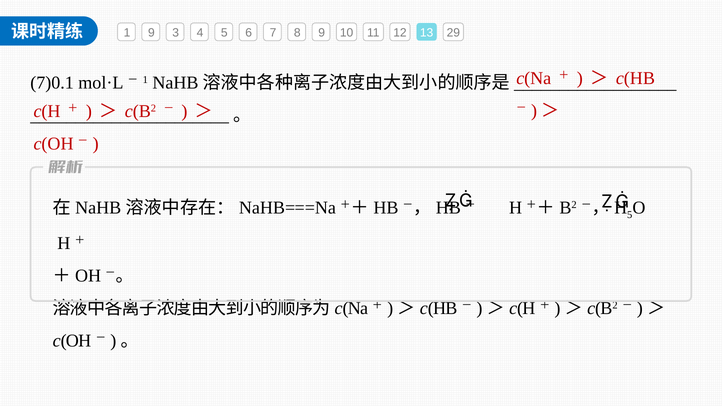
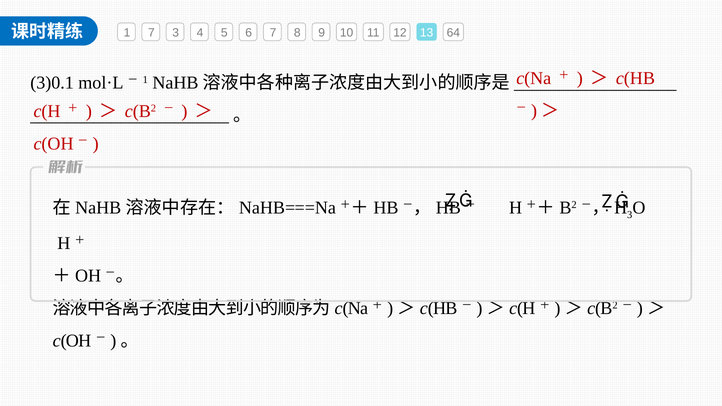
1 9: 9 -> 7 (151, 33)
29: 29 -> 64 (453, 33)
7)0.1: 7)0.1 -> 3)0.1 (52, 83)
5: 5 -> 3 (630, 215)
